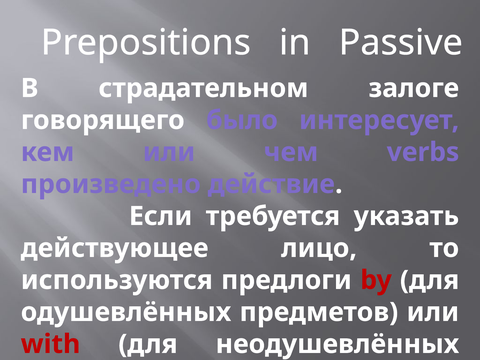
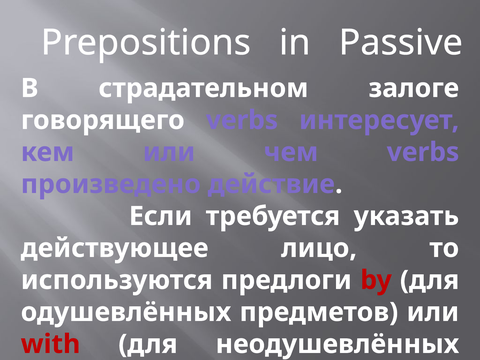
говорящего было: было -> verbs (242, 120)
